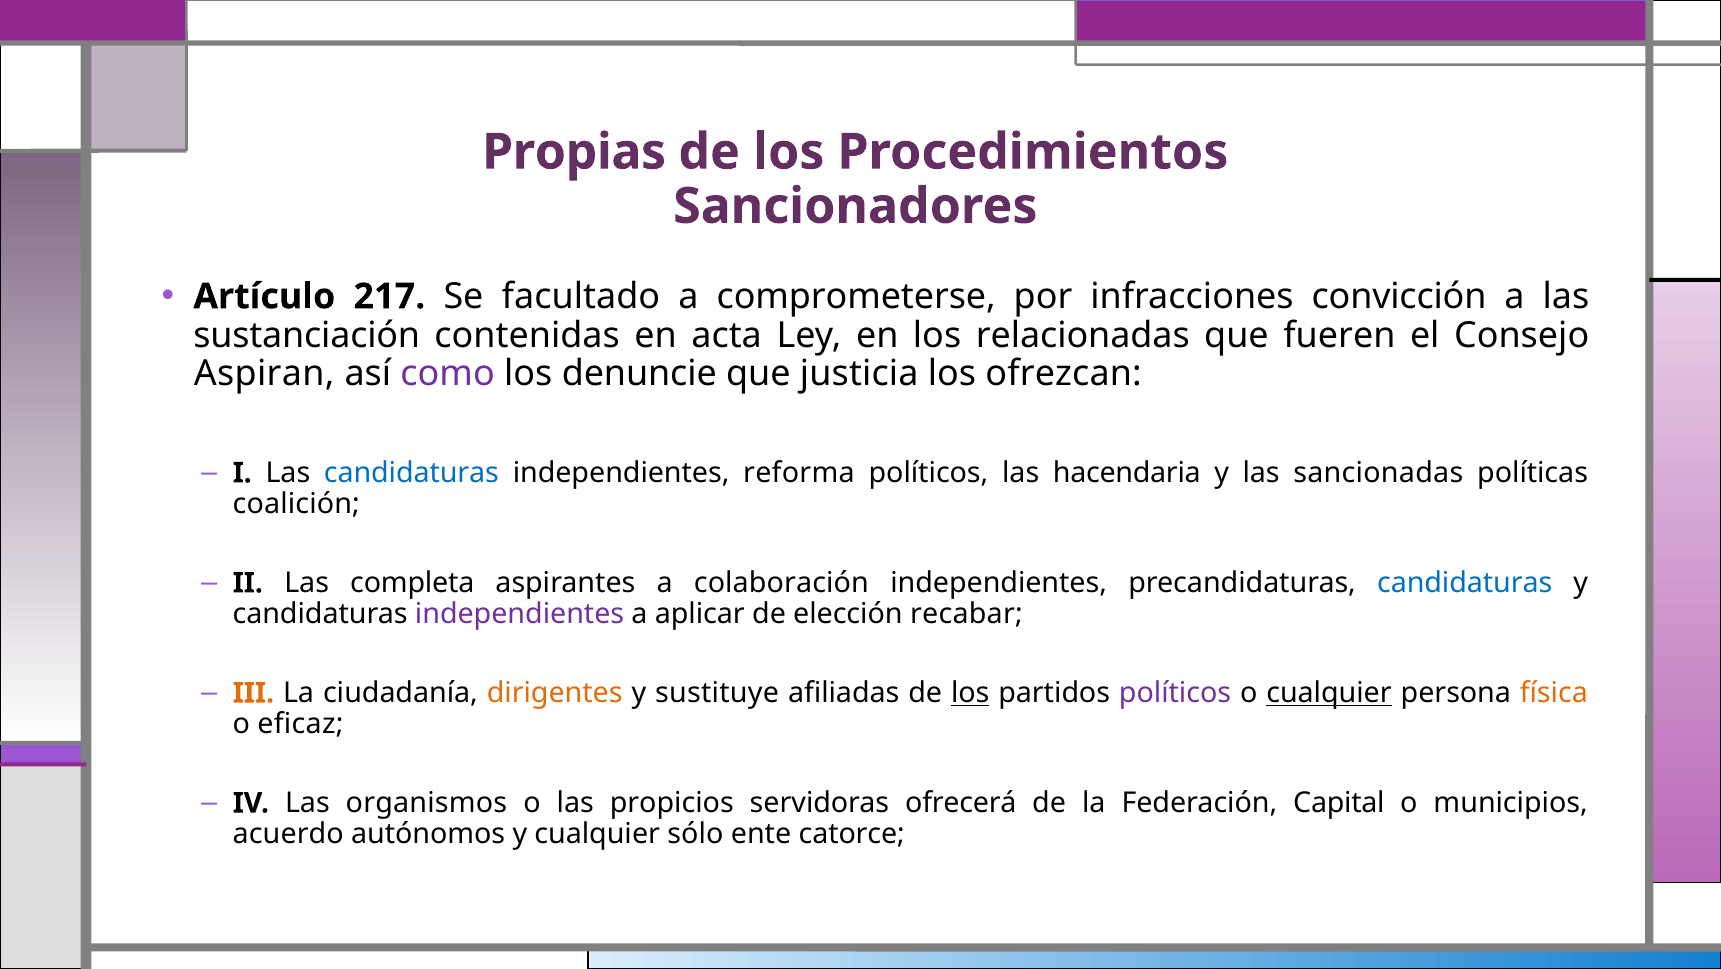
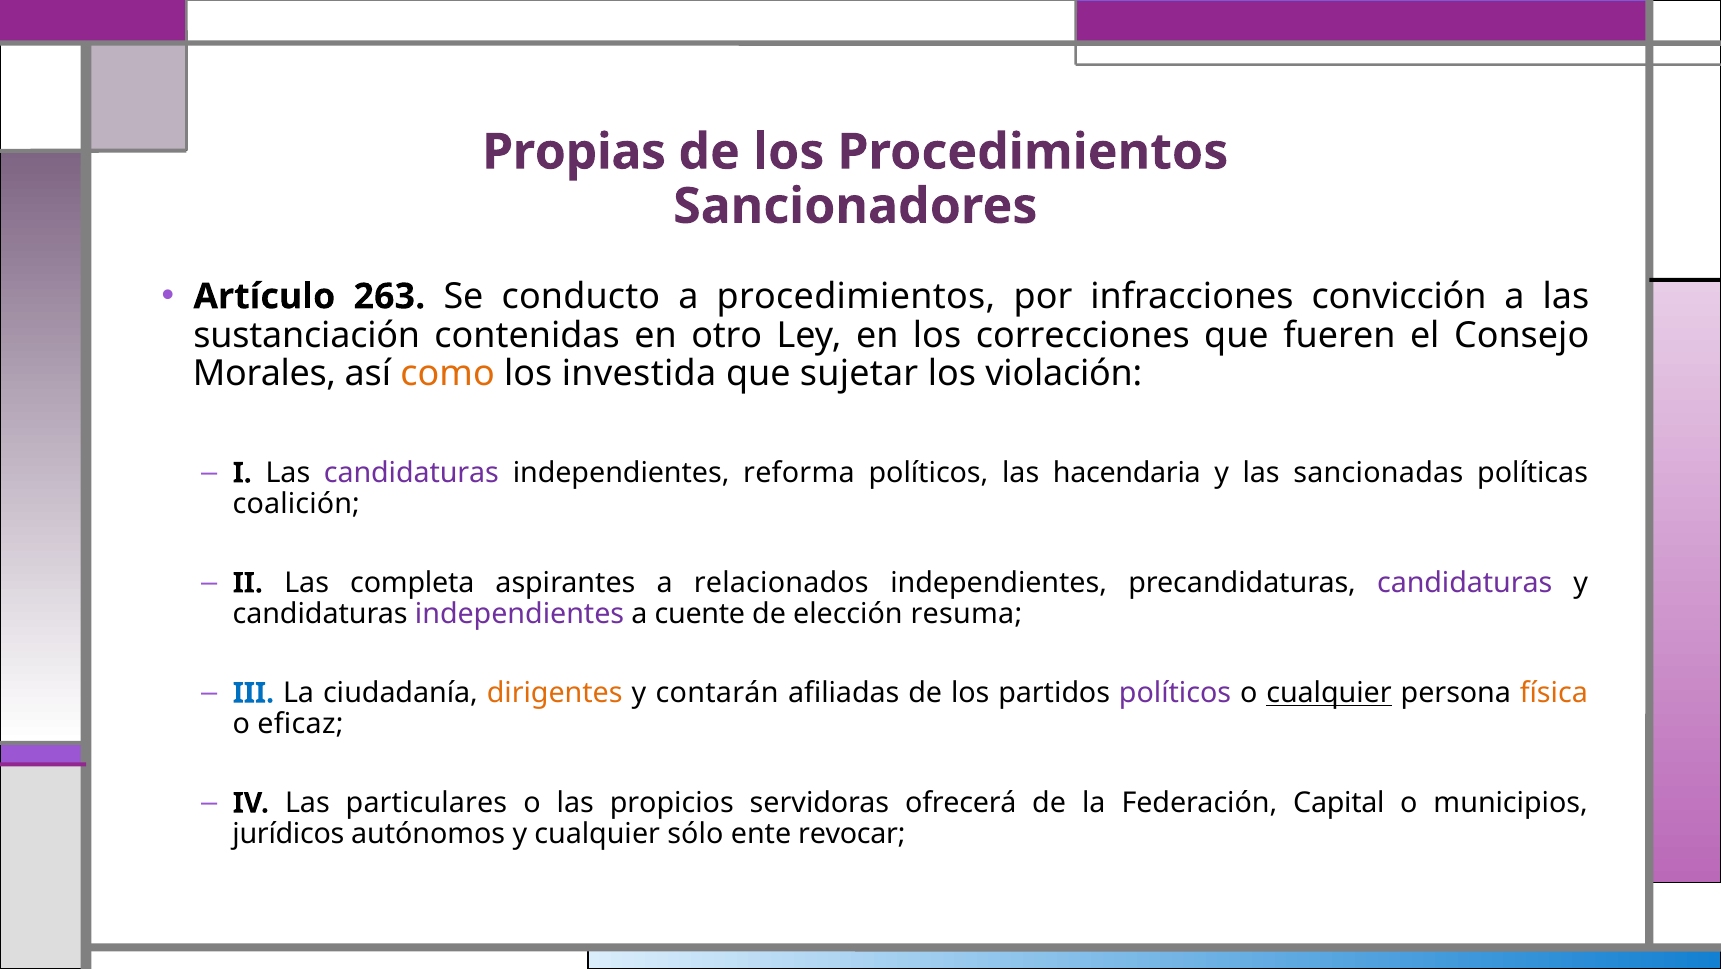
217: 217 -> 263 (389, 296)
facultado: facultado -> conducto (581, 296)
a comprometerse: comprometerse -> procedimientos (856, 296)
acta: acta -> otro (727, 335)
relacionadas: relacionadas -> correcciones (1083, 335)
Aspiran: Aspiran -> Morales (264, 374)
como colour: purple -> orange (448, 374)
denuncie: denuncie -> investida (639, 374)
justicia: justicia -> sujetar (859, 374)
ofrezcan: ofrezcan -> violación (1064, 374)
candidaturas colour: blue -> purple (411, 473)
colaboración: colaboración -> relacionados (781, 583)
candidaturas colour: blue -> purple (1465, 583)
aplicar: aplicar -> cuente (700, 614)
recabar: recabar -> resuma (966, 614)
III colour: orange -> blue (253, 693)
sustituye: sustituye -> contarán (717, 693)
los underline: present -> none (970, 693)
organismos: organismos -> particulares (426, 802)
acuerdo: acuerdo -> jurídicos (288, 833)
catorce: catorce -> revocar (852, 833)
